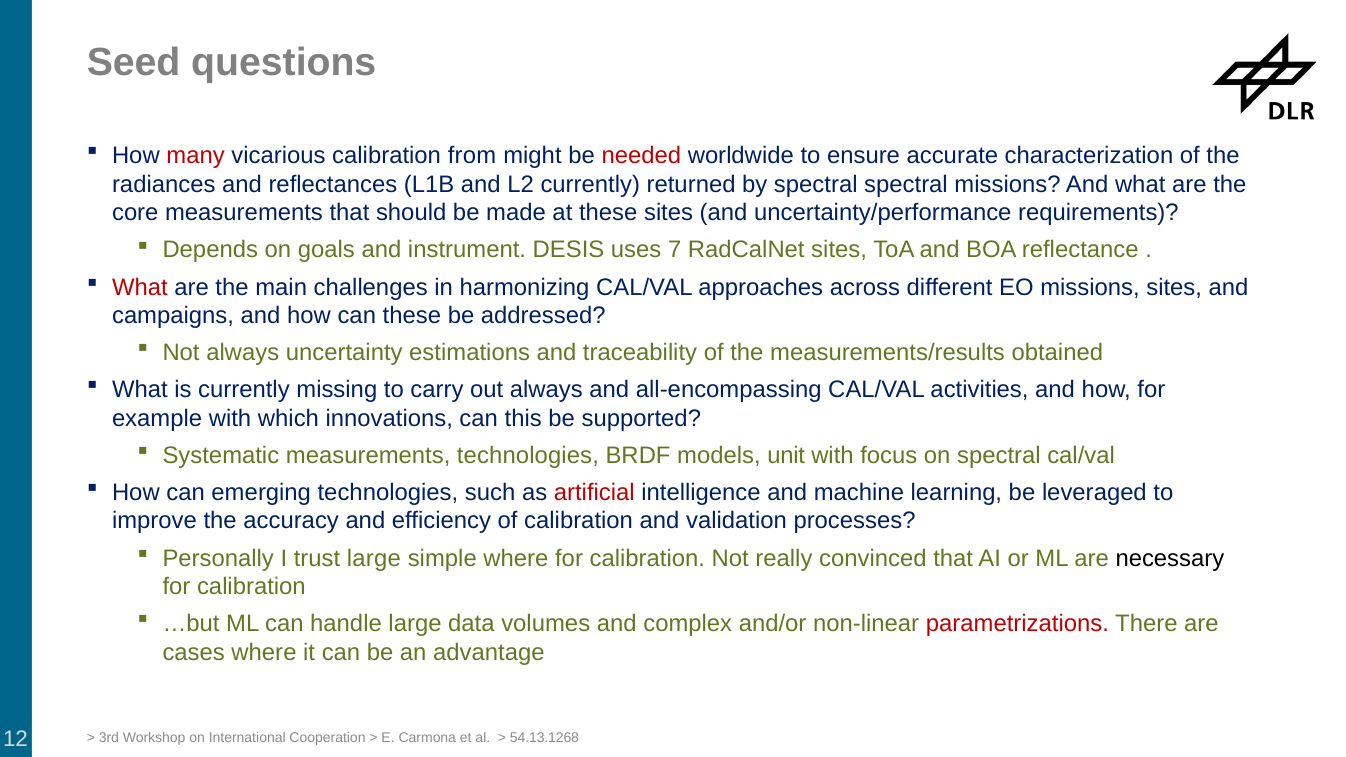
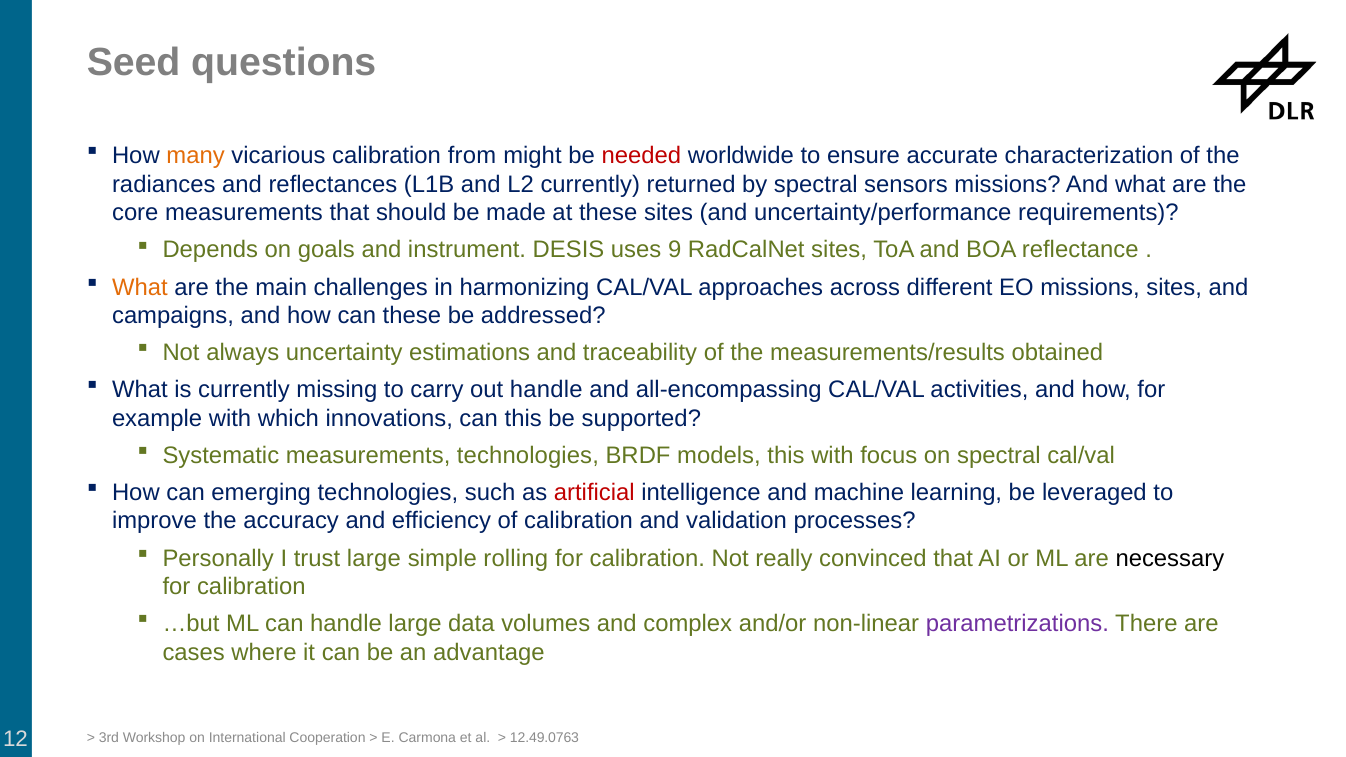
many colour: red -> orange (196, 156)
spectral spectral: spectral -> sensors (906, 184)
7: 7 -> 9 (675, 250)
What colour: red -> orange (140, 287)
out always: always -> handle (546, 390)
models unit: unit -> this (786, 456)
simple where: where -> rolling (516, 558)
parametrizations colour: red -> purple (1017, 624)
54.13.1268: 54.13.1268 -> 12.49.0763 (545, 738)
